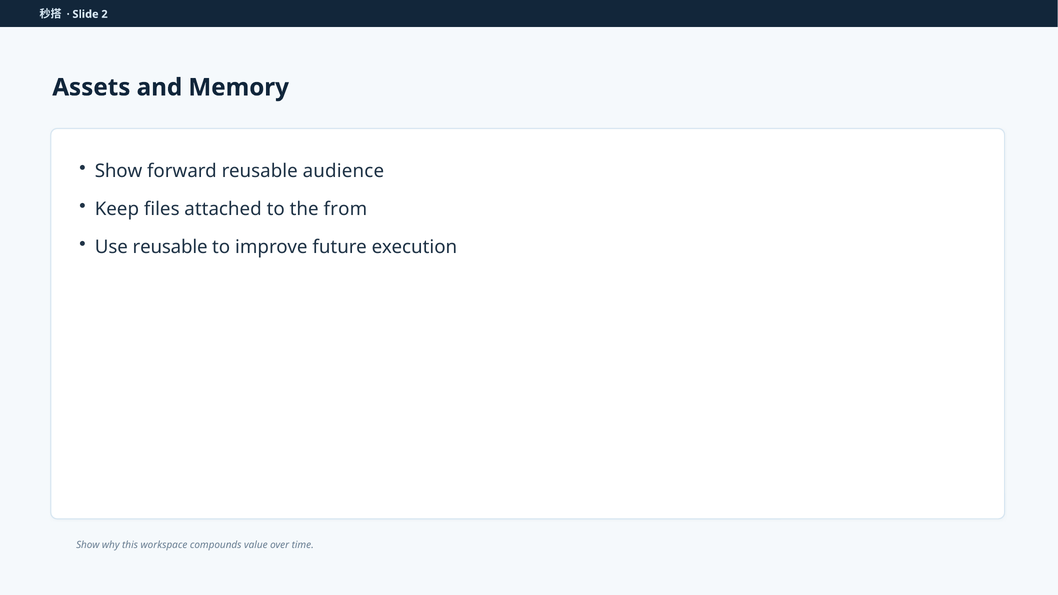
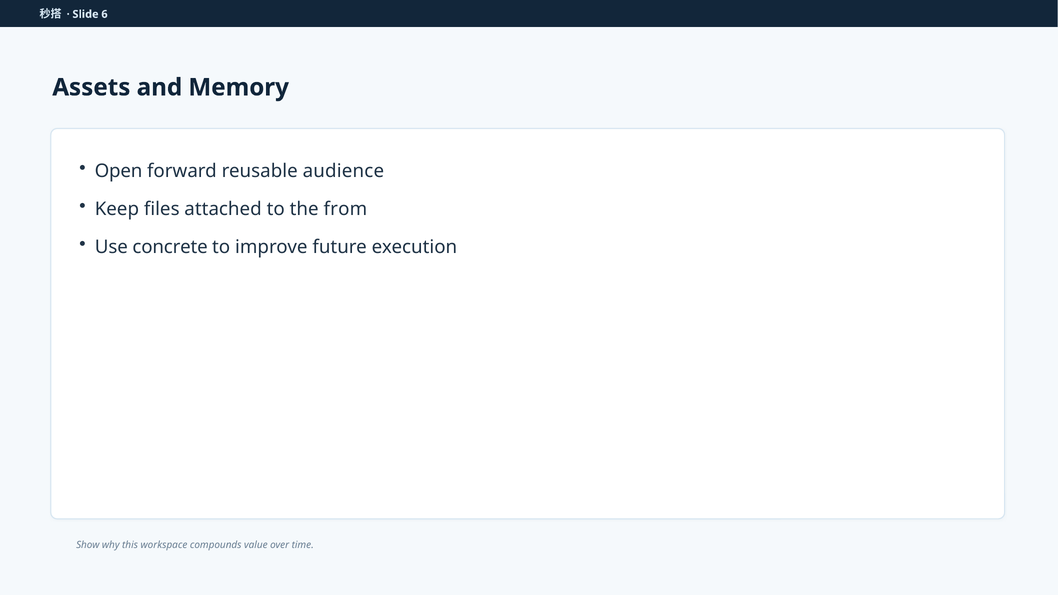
2: 2 -> 6 (104, 14)
Show: Show -> Open (119, 171)
Use reusable: reusable -> concrete (170, 247)
